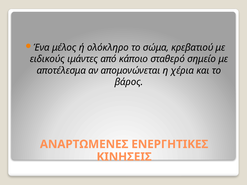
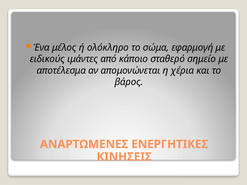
κρεβατιού: κρεβατιού -> εφαρμογή (192, 48)
